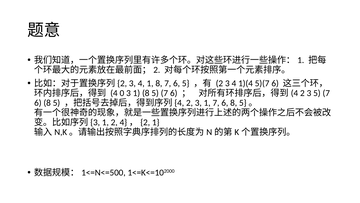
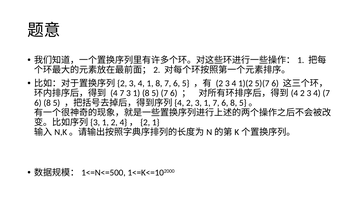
1)(4: 1)(4 -> 1)(2 (246, 83)
0: 0 -> 7 (122, 93)
5: 5 -> 4 (317, 93)
